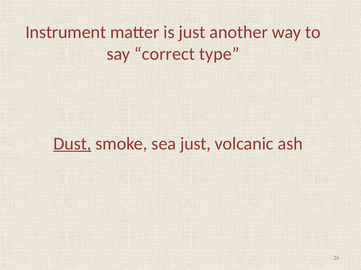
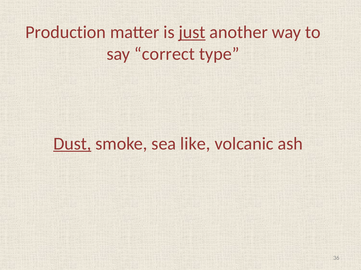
Instrument: Instrument -> Production (66, 32)
just underline: none -> present (192, 32)
sea just: just -> like (195, 144)
